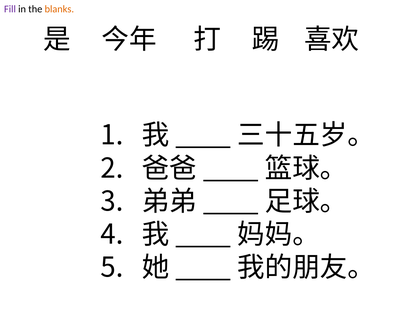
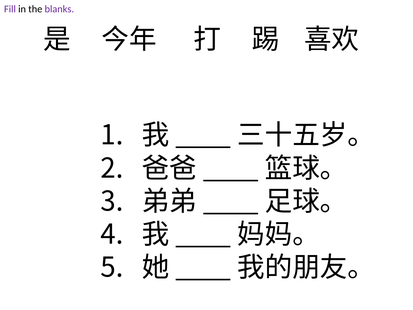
blanks colour: orange -> purple (59, 9)
